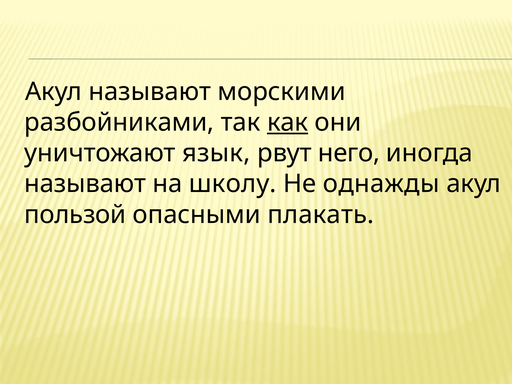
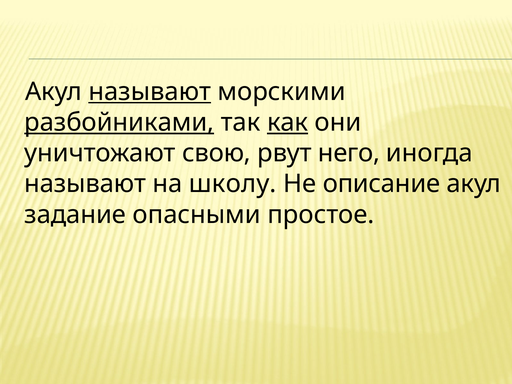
называют underline: none -> present (150, 92)
разбойниками underline: none -> present (119, 122)
язык: язык -> свою (216, 153)
однажды: однажды -> описание (381, 184)
пользой: пользой -> задание (75, 215)
плакать: плакать -> простое (321, 215)
